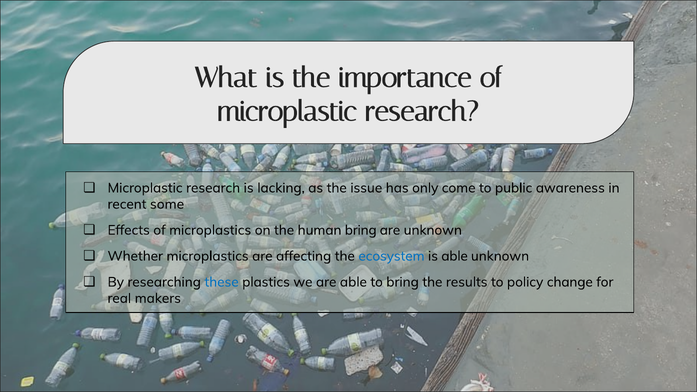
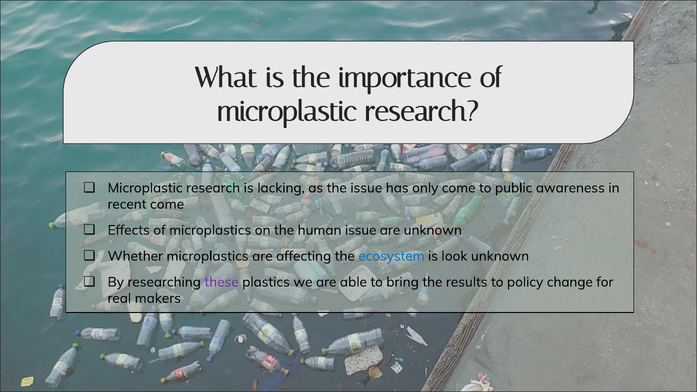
recent some: some -> come (167, 204)
human bring: bring -> issue (361, 230)
is able: able -> look (454, 256)
these colour: blue -> purple (222, 282)
